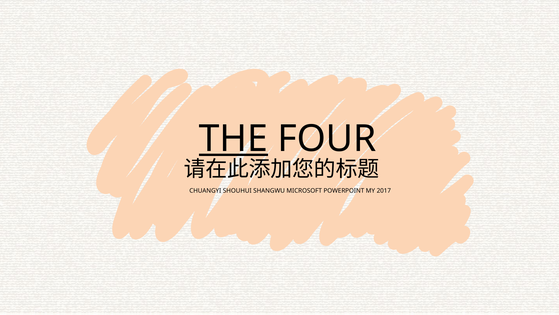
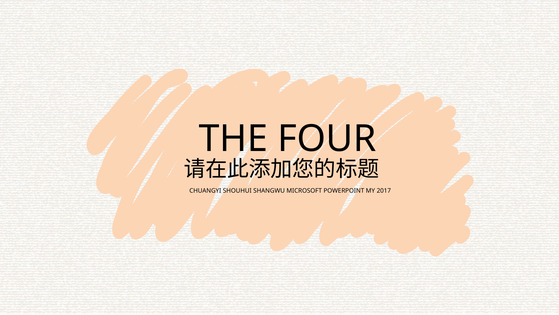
THE underline: present -> none (233, 139)
